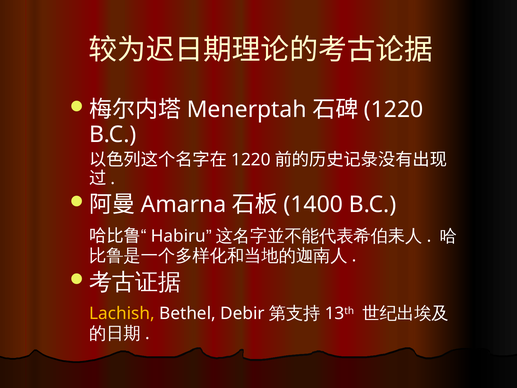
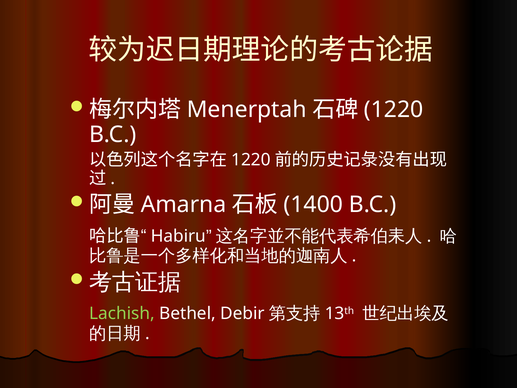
Lachish colour: yellow -> light green (122, 313)
